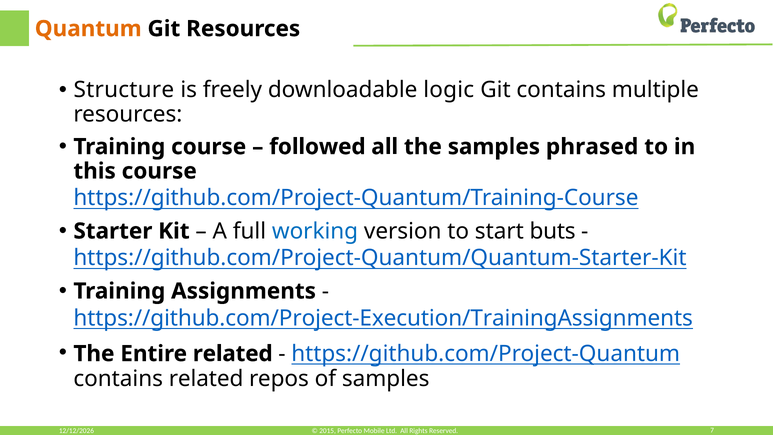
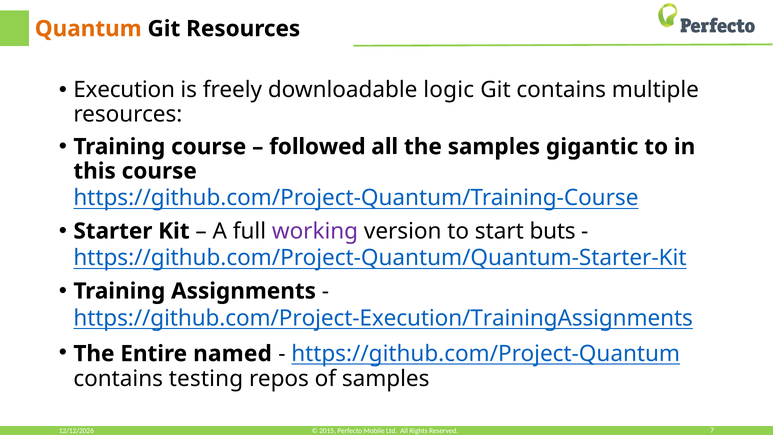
Structure: Structure -> Execution (124, 90)
phrased: phrased -> gigantic (592, 147)
working colour: blue -> purple (315, 231)
Entire related: related -> named (232, 354)
contains related: related -> testing (206, 379)
